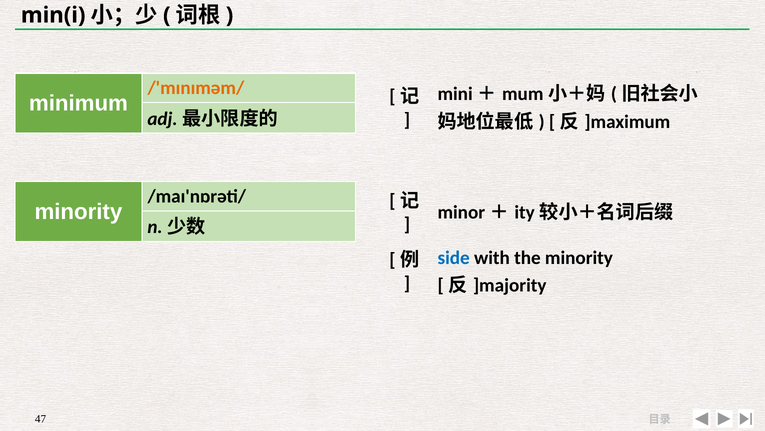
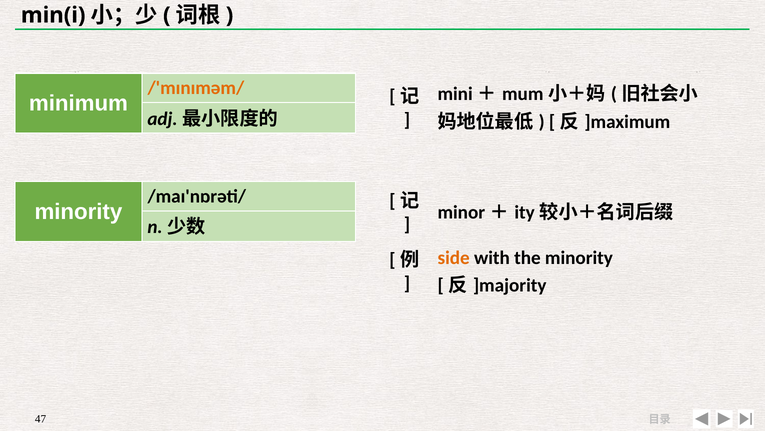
side colour: blue -> orange (454, 257)
